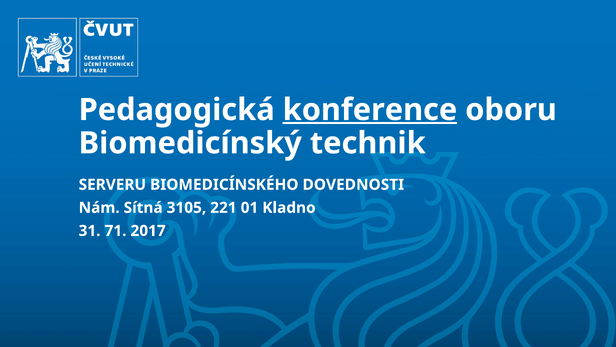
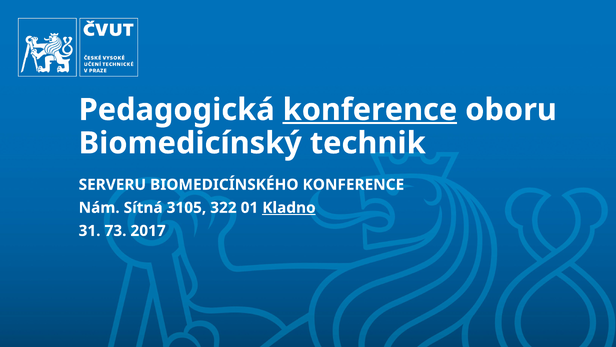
BIOMEDICÍNSKÉHO DOVEDNOSTI: DOVEDNOSTI -> KONFERENCE (353, 184)
221: 221 -> 322 (223, 207)
Kladno underline: none -> present (289, 207)
71: 71 -> 73 (116, 231)
